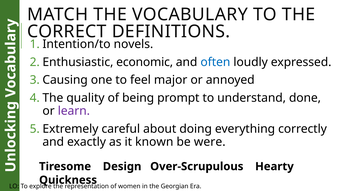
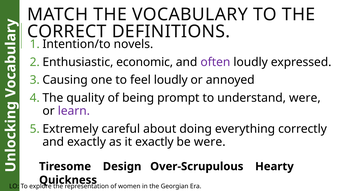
often colour: blue -> purple (215, 62)
feel major: major -> loudly (171, 80)
understand done: done -> were (305, 98)
it known: known -> exactly (154, 142)
